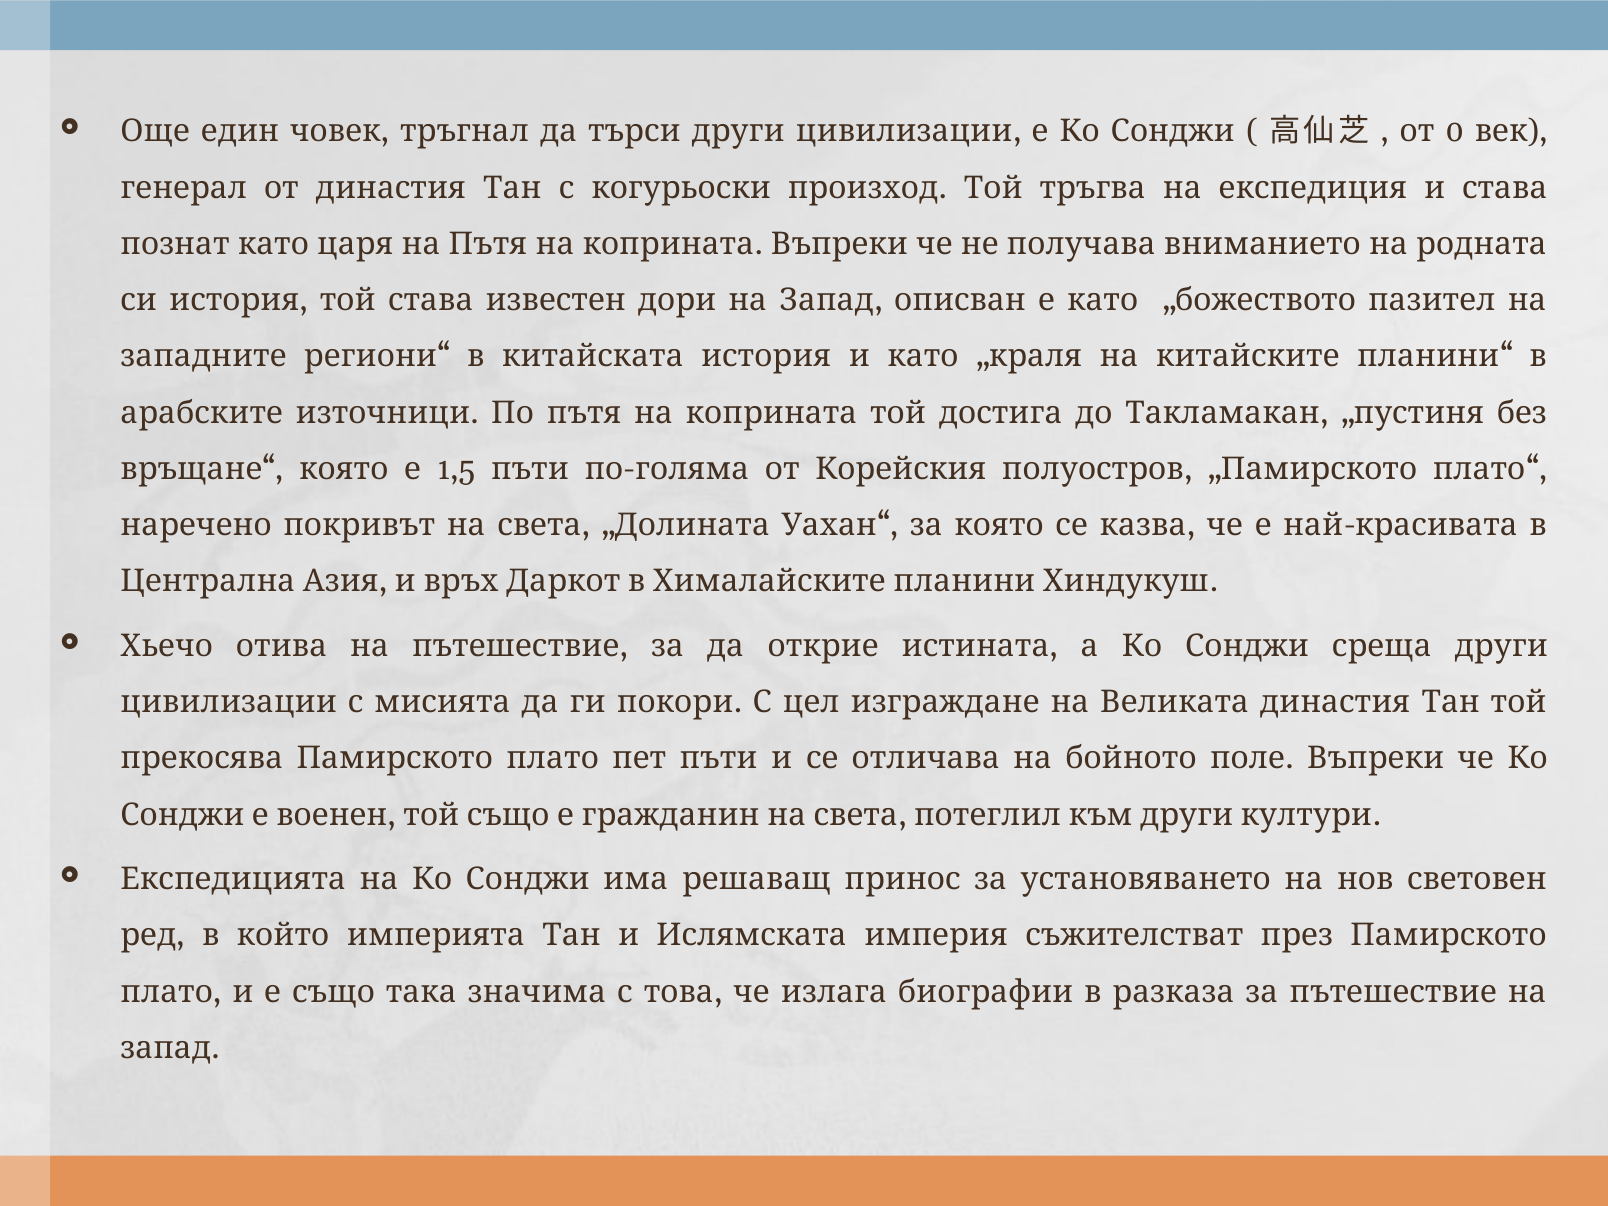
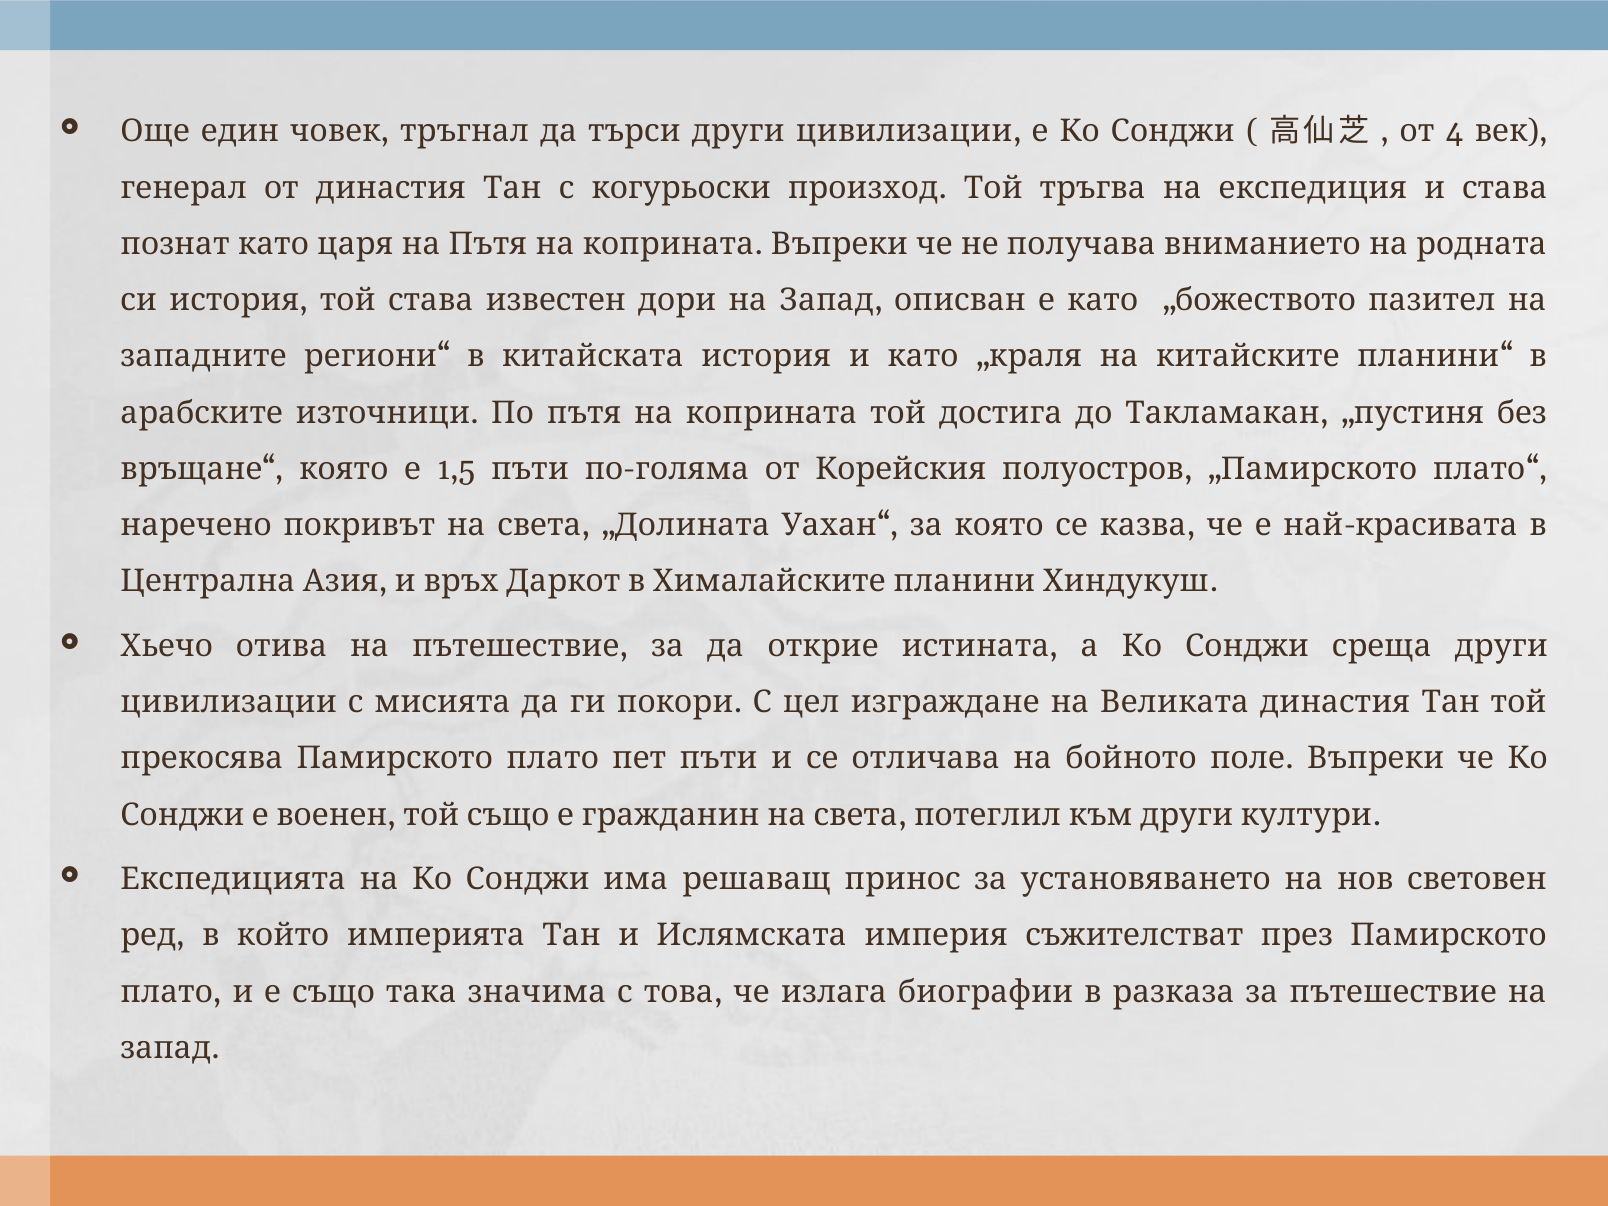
0: 0 -> 4 (1454, 131)
